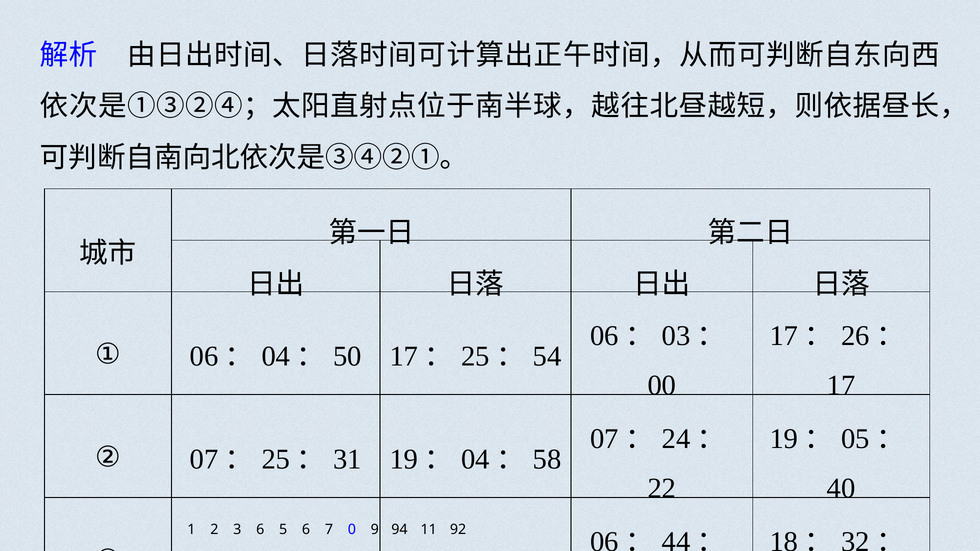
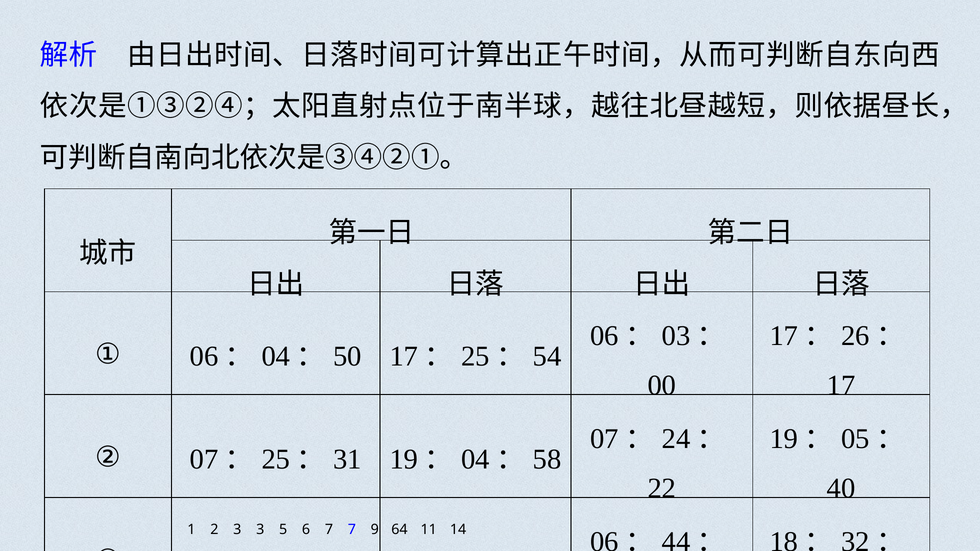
1 6: 6 -> 3 (260, 530)
7 0: 0 -> 7 (352, 530)
94: 94 -> 64 (399, 530)
92: 92 -> 14 (458, 530)
